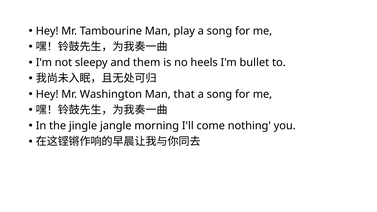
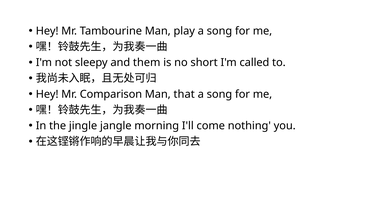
heels: heels -> short (204, 63)
bullet: bullet -> called (254, 63)
Washington: Washington -> Comparison (111, 94)
